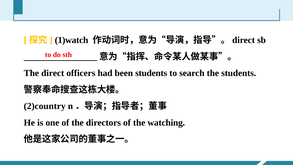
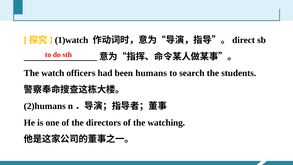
The direct: direct -> watch (53, 73)
been students: students -> humans (151, 73)
2)country: 2)country -> 2)humans (45, 106)
